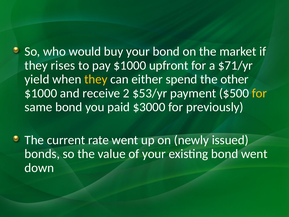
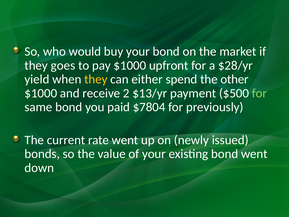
rises: rises -> goes (63, 65)
$71/yr: $71/yr -> $28/yr (235, 65)
$53/yr: $53/yr -> $13/yr (150, 93)
for colour: yellow -> light green (259, 93)
$3000: $3000 -> $7804 (149, 107)
